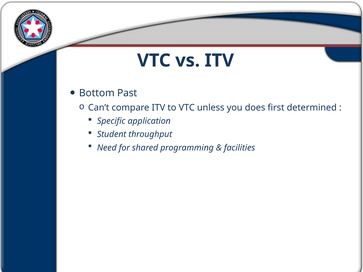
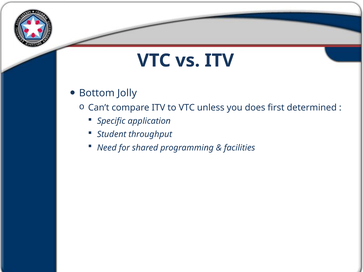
Past: Past -> Jolly (127, 93)
